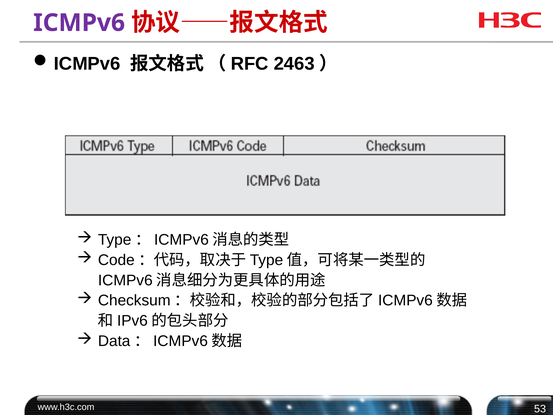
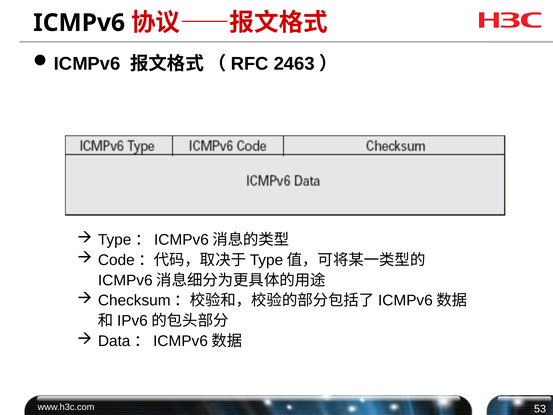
ICMPv6 colour: purple -> black (79, 23)
